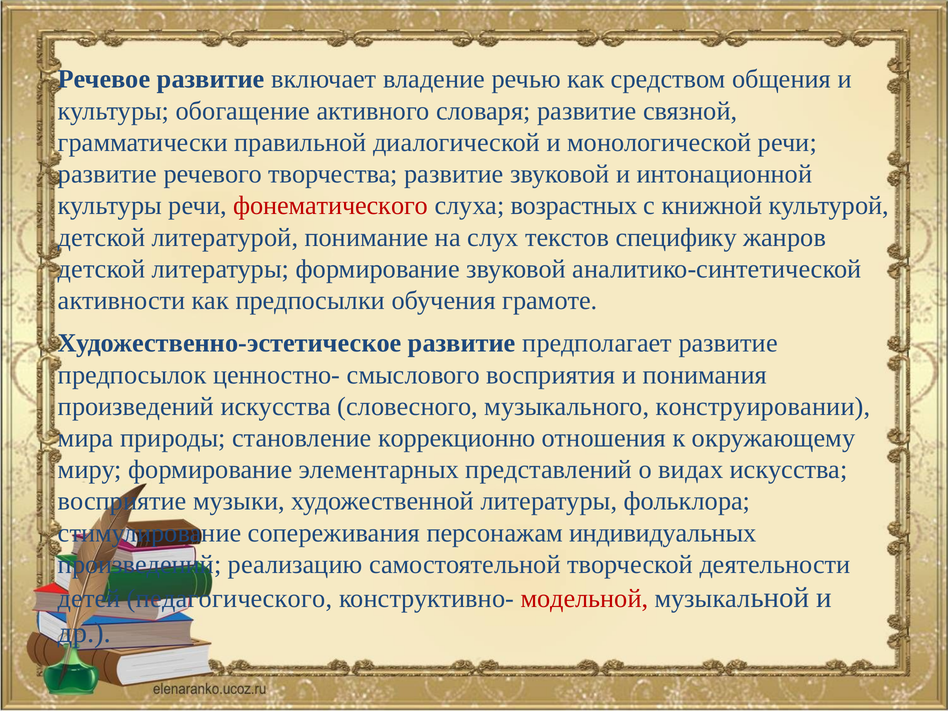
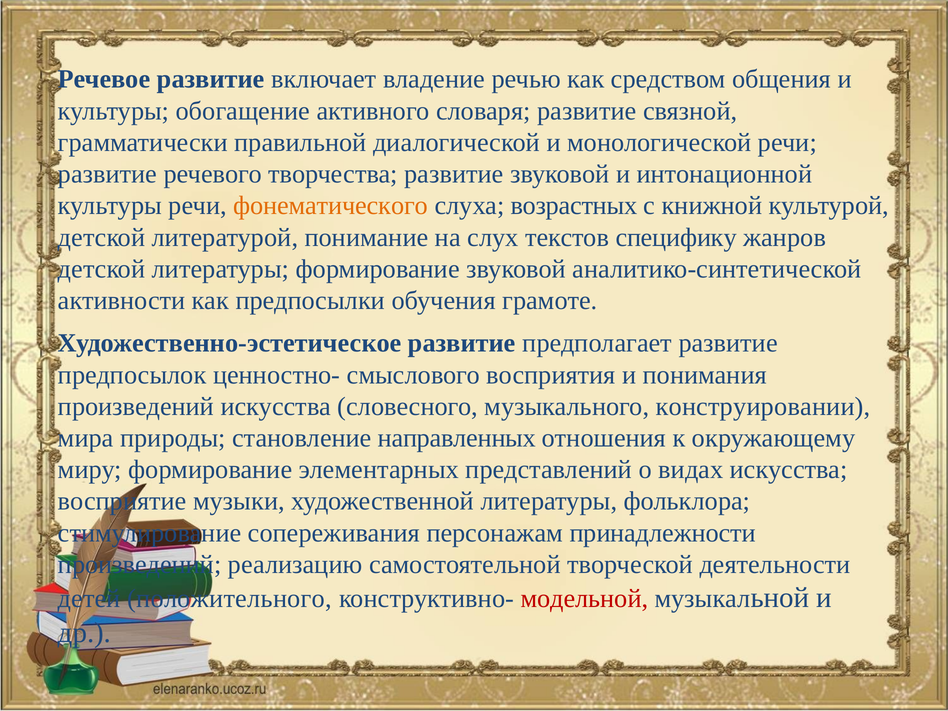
фонематического colour: red -> orange (331, 206)
коррекционно: коррекционно -> направленных (457, 438)
индивидуальных: индивидуальных -> принадлежности (663, 533)
педагогического: педагогического -> положительного (230, 599)
